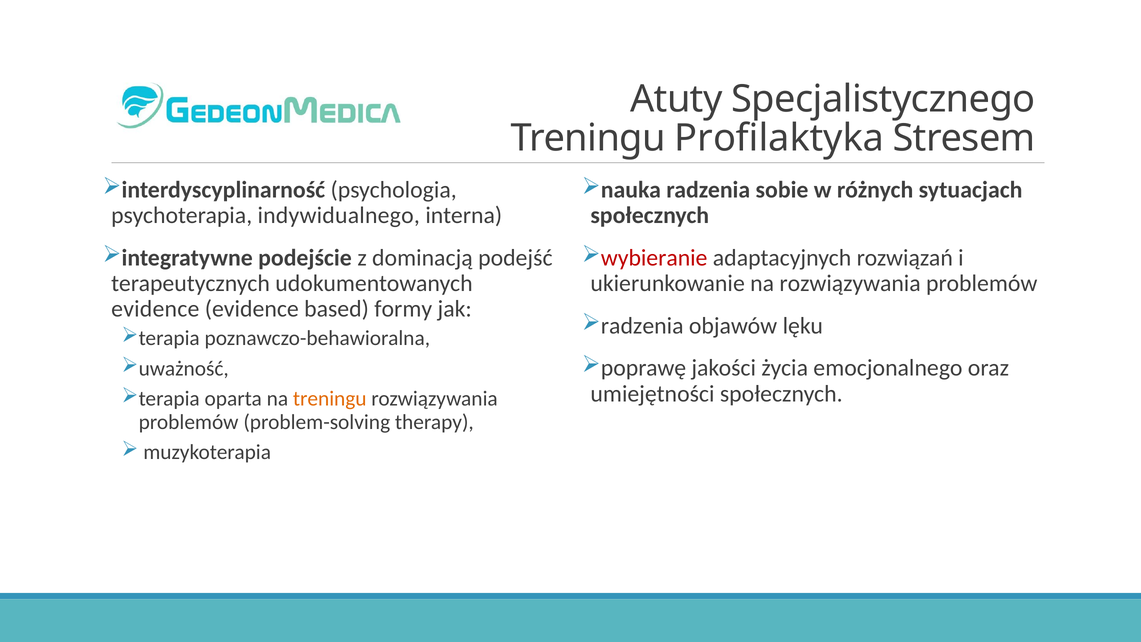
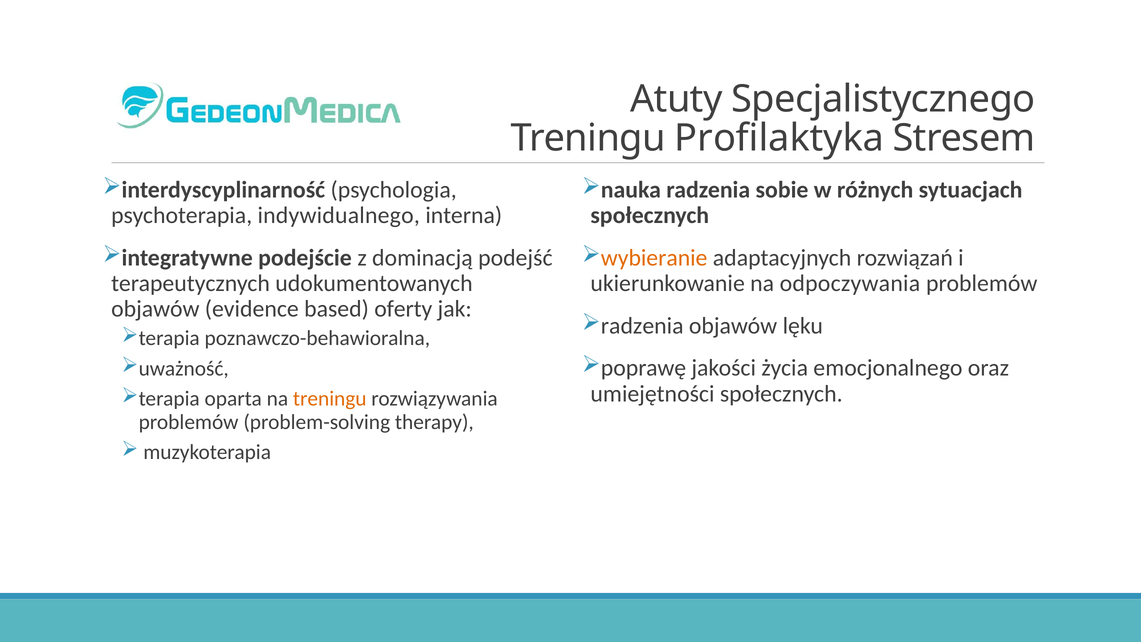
wybieranie colour: red -> orange (654, 258)
na rozwiązywania: rozwiązywania -> odpoczywania (850, 283)
evidence: evidence -> objawów (155, 309)
formy: formy -> oferty (403, 309)
